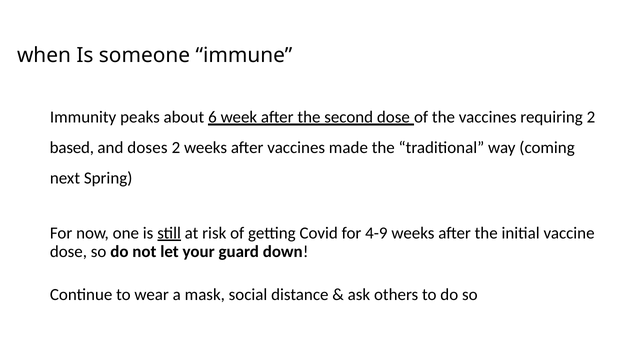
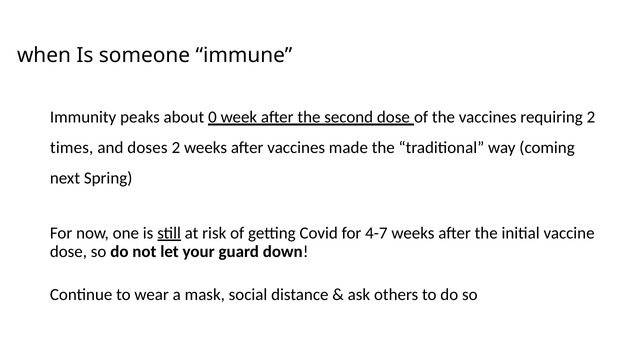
6: 6 -> 0 (213, 117)
based: based -> times (72, 148)
4-9: 4-9 -> 4-7 (376, 233)
